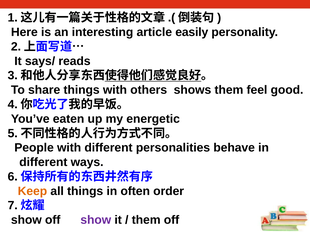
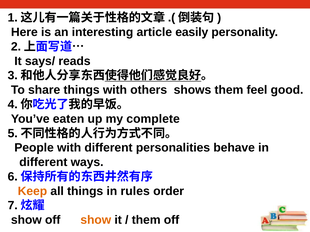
energetic: energetic -> complete (153, 119)
often: often -> rules (135, 191)
show colour: purple -> orange (96, 220)
